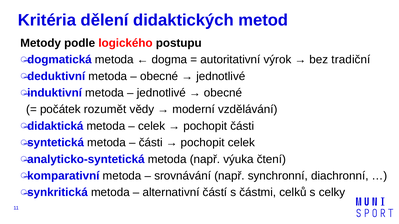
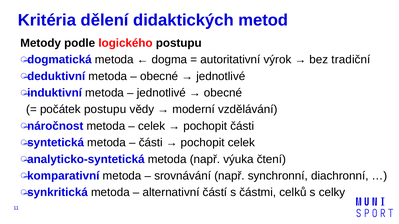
počátek rozumět: rozumět -> postupu (105, 110)
didaktická: didaktická -> náročnost (55, 126)
